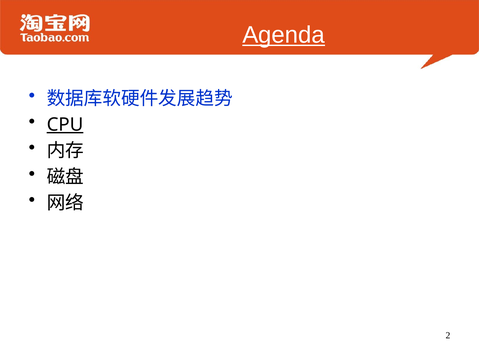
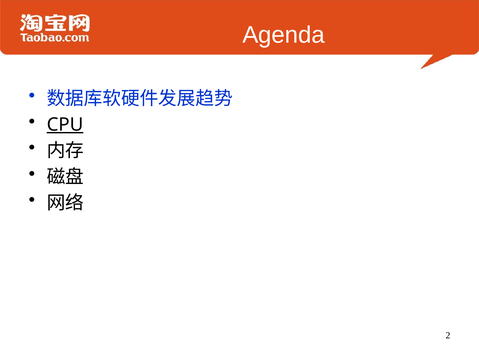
Agenda underline: present -> none (284, 35)
